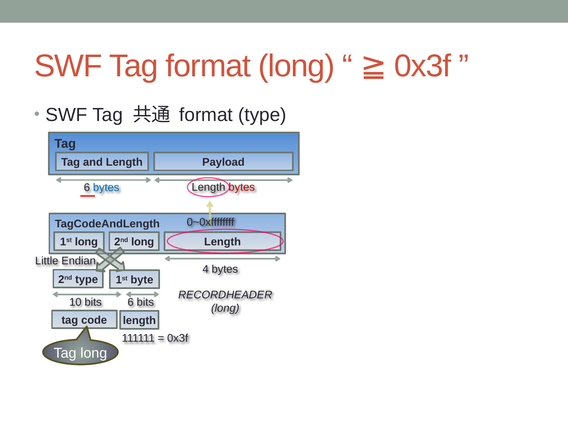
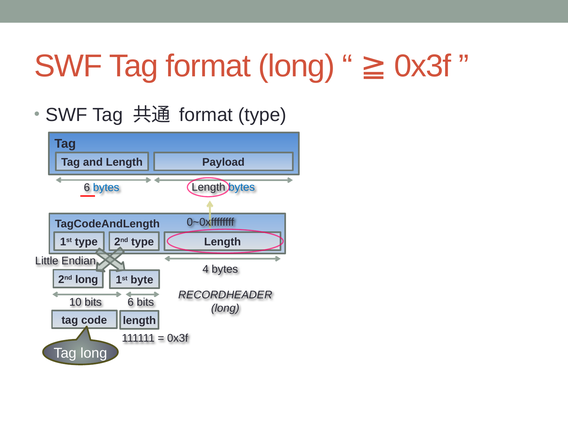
bytes colour: red -> blue (242, 187)
1st long: long -> type (86, 242)
2nd long: long -> type (143, 242)
2nd type: type -> long (87, 279)
